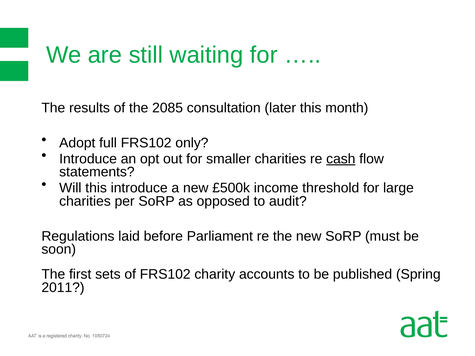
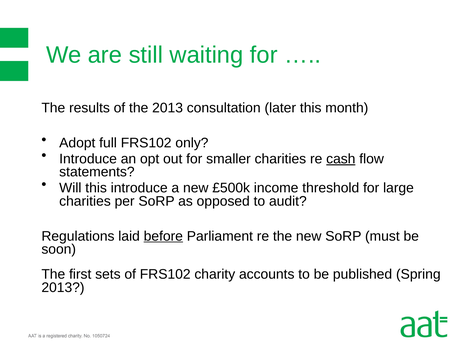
the 2085: 2085 -> 2013 (168, 108)
before underline: none -> present (163, 236)
2011: 2011 -> 2013 (63, 288)
